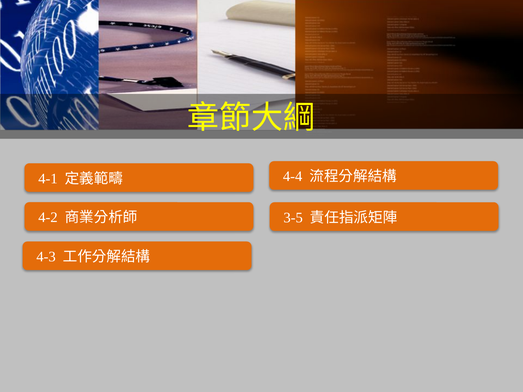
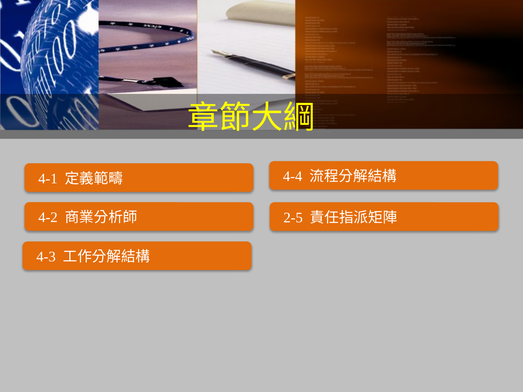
3-5: 3-5 -> 2-5 (293, 218)
